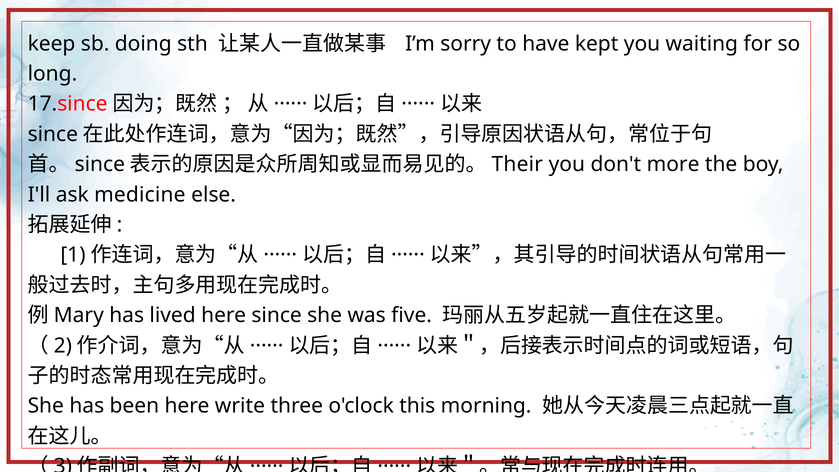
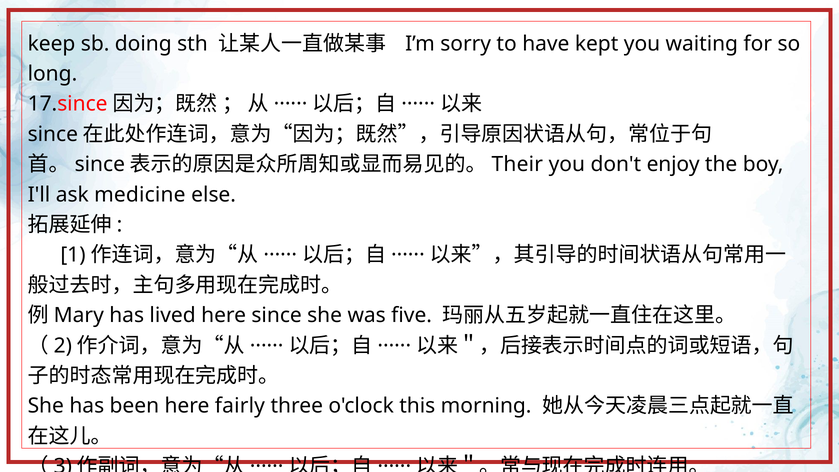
more: more -> enjoy (673, 164)
write: write -> fairly (240, 406)
